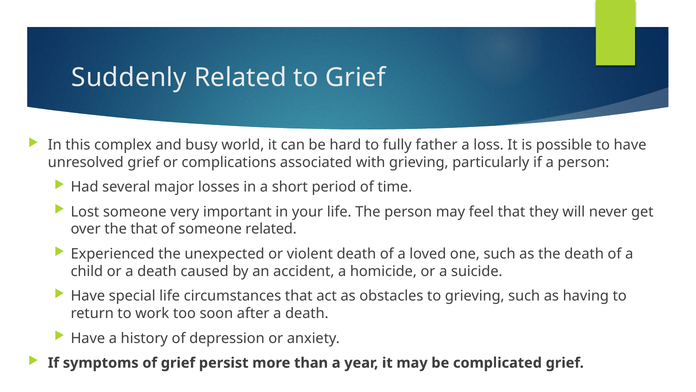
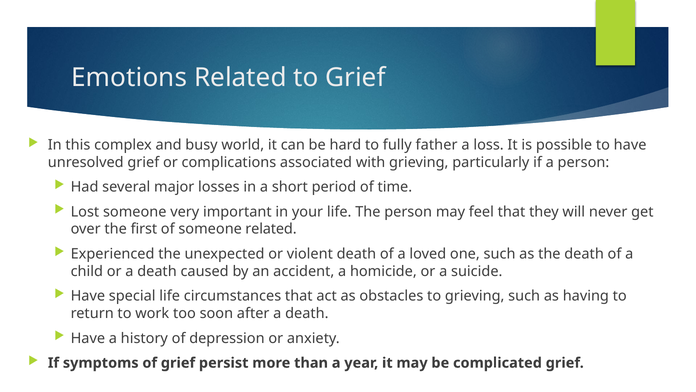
Suddenly: Suddenly -> Emotions (129, 78)
the that: that -> first (144, 229)
